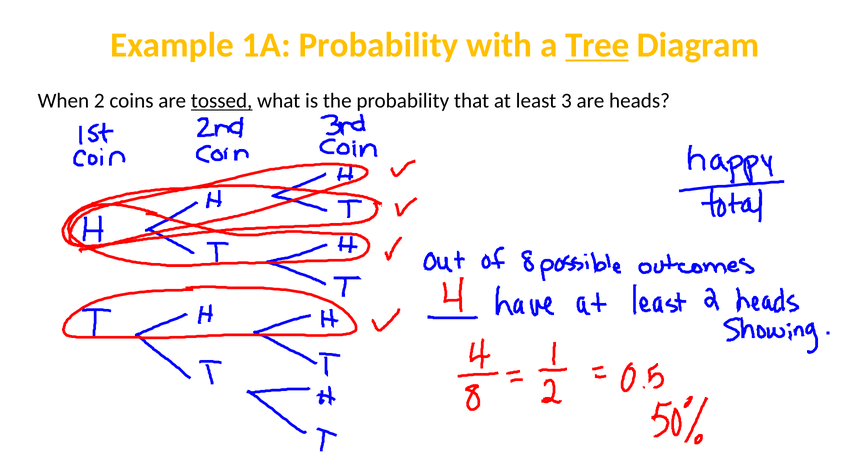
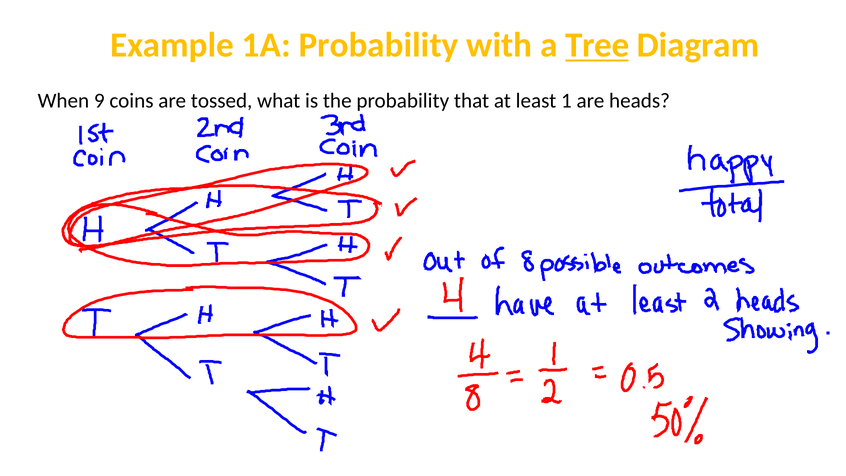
2: 2 -> 9 (99, 101)
tossed underline: present -> none (222, 101)
3: 3 -> 1 (566, 101)
